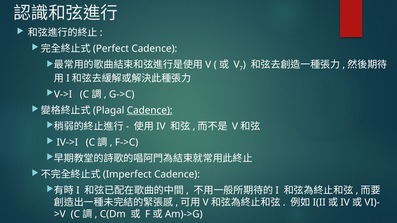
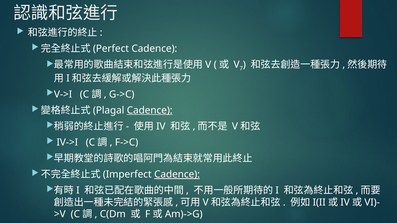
Cadence underline: none -> present (177, 175)
